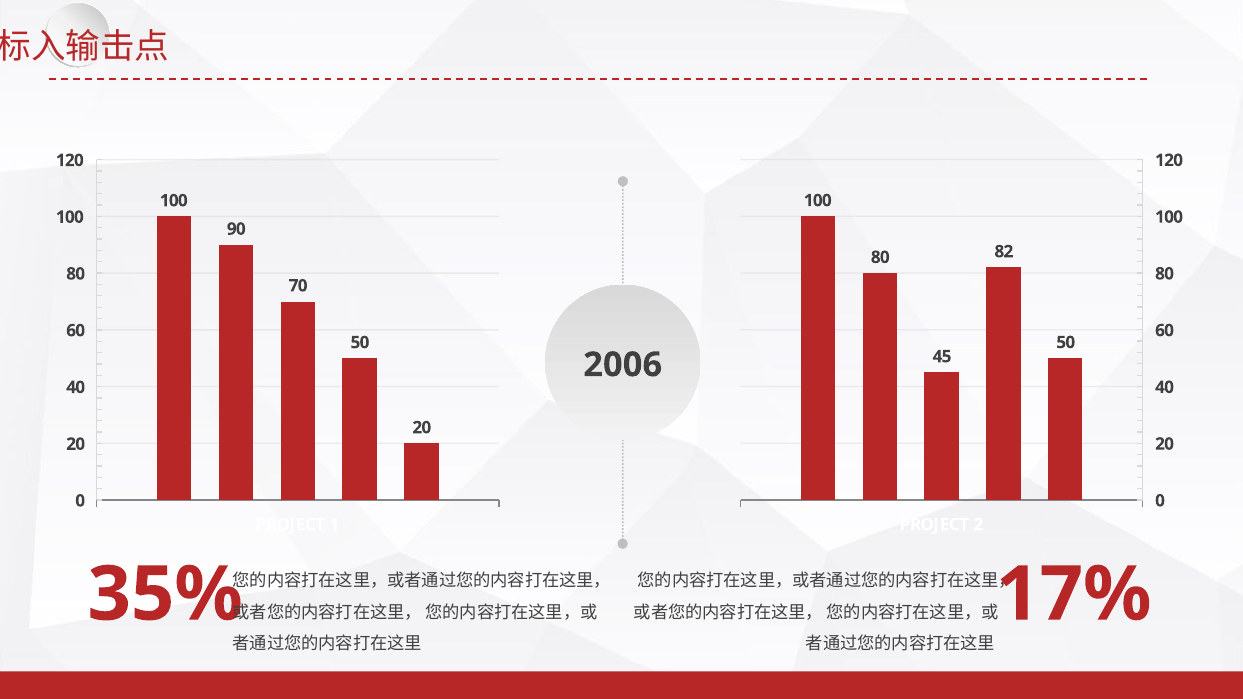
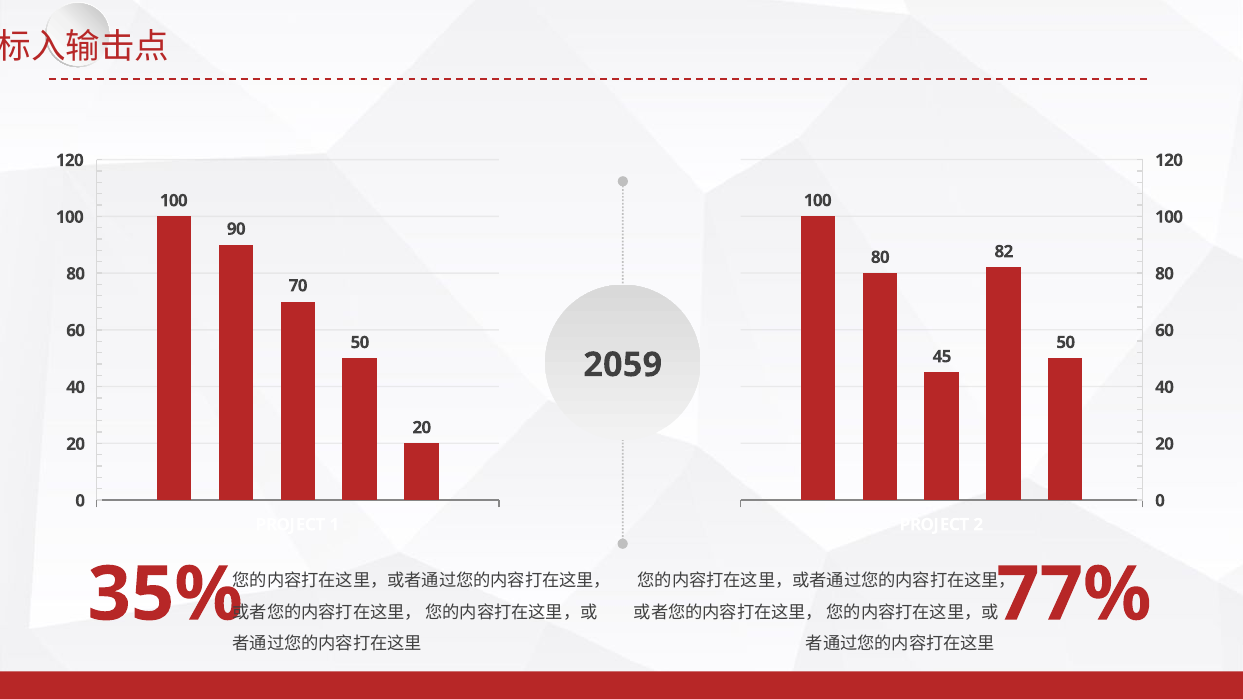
2006: 2006 -> 2059 (623, 365)
17%: 17% -> 77% (1074, 595)
